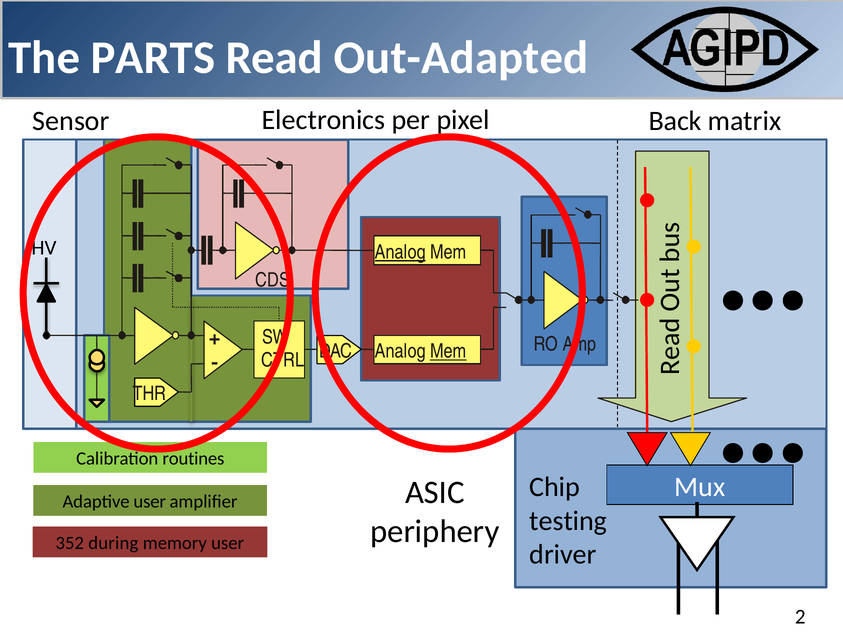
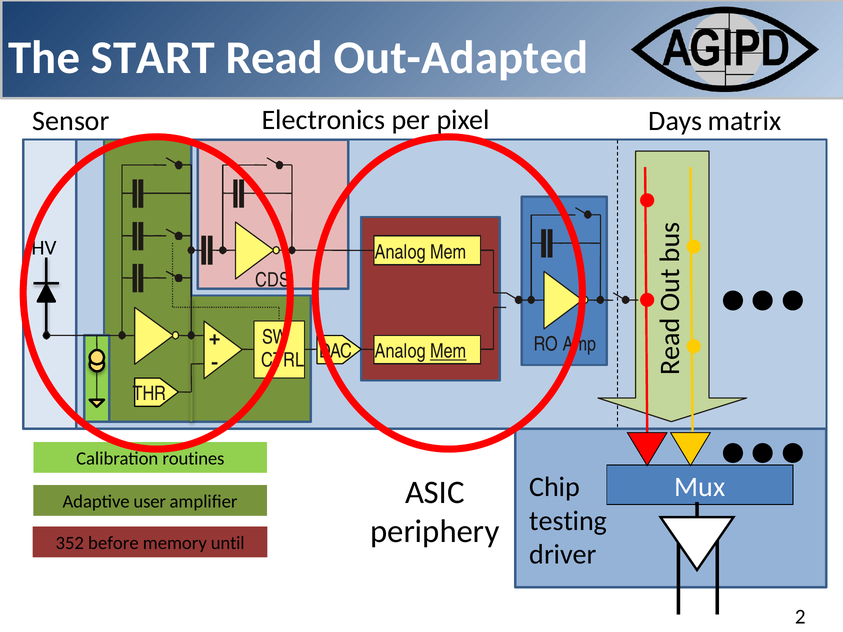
PARTS: PARTS -> START (153, 58)
Back: Back -> Days (675, 121)
Analog underline: present -> none (400, 252)
during: during -> before (113, 543)
memory user: user -> until (228, 543)
